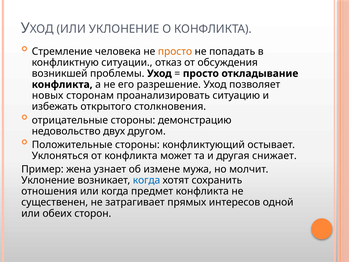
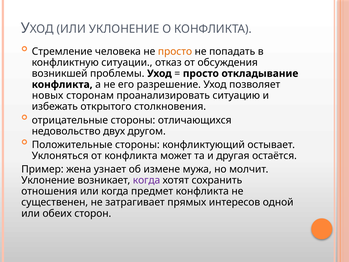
демонстрацию: демонстрацию -> отличающихся (195, 120)
снижает: снижает -> остаётся (274, 156)
когда colour: blue -> purple (146, 180)
